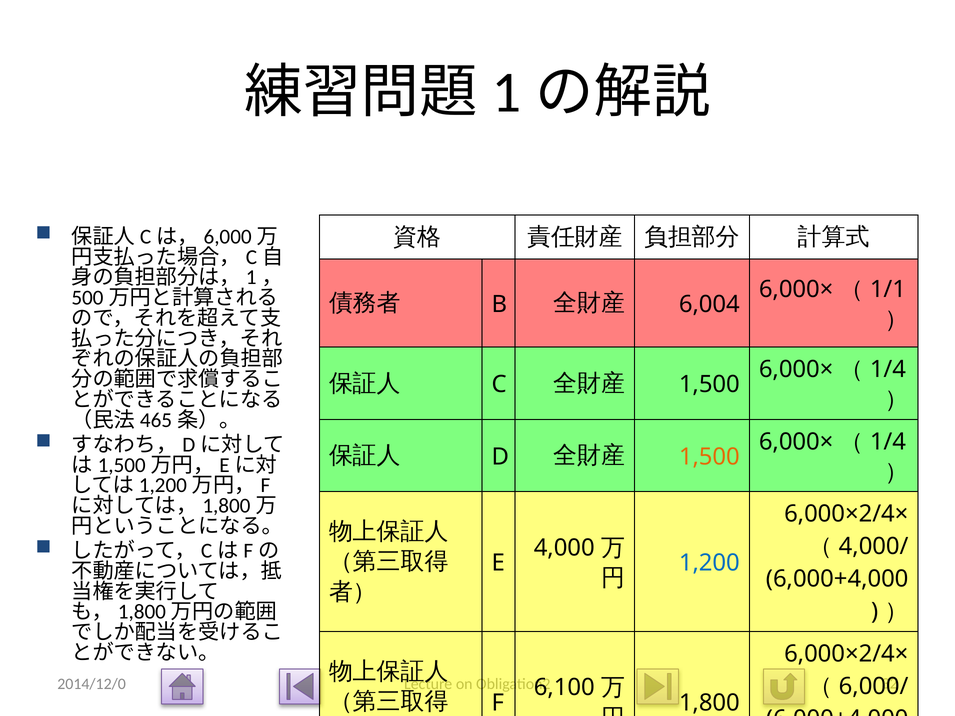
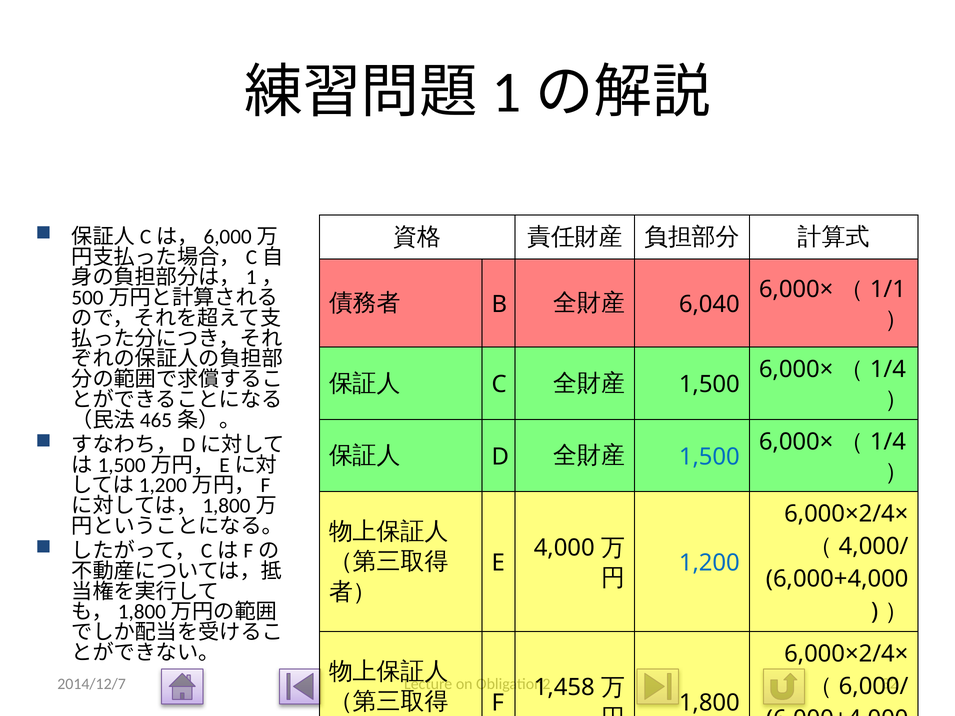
6,004: 6,004 -> 6,040 (709, 304)
1,500 colour: orange -> blue (709, 457)
2014/12/0: 2014/12/0 -> 2014/12/7 (92, 684)
6,100: 6,100 -> 1,458 (564, 688)
